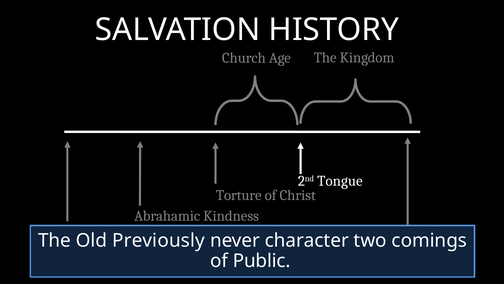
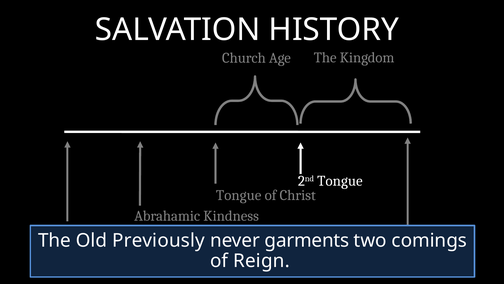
Torture: Torture -> Tongue (239, 195)
character: character -> garments (307, 240)
Public: Public -> Reign (261, 260)
